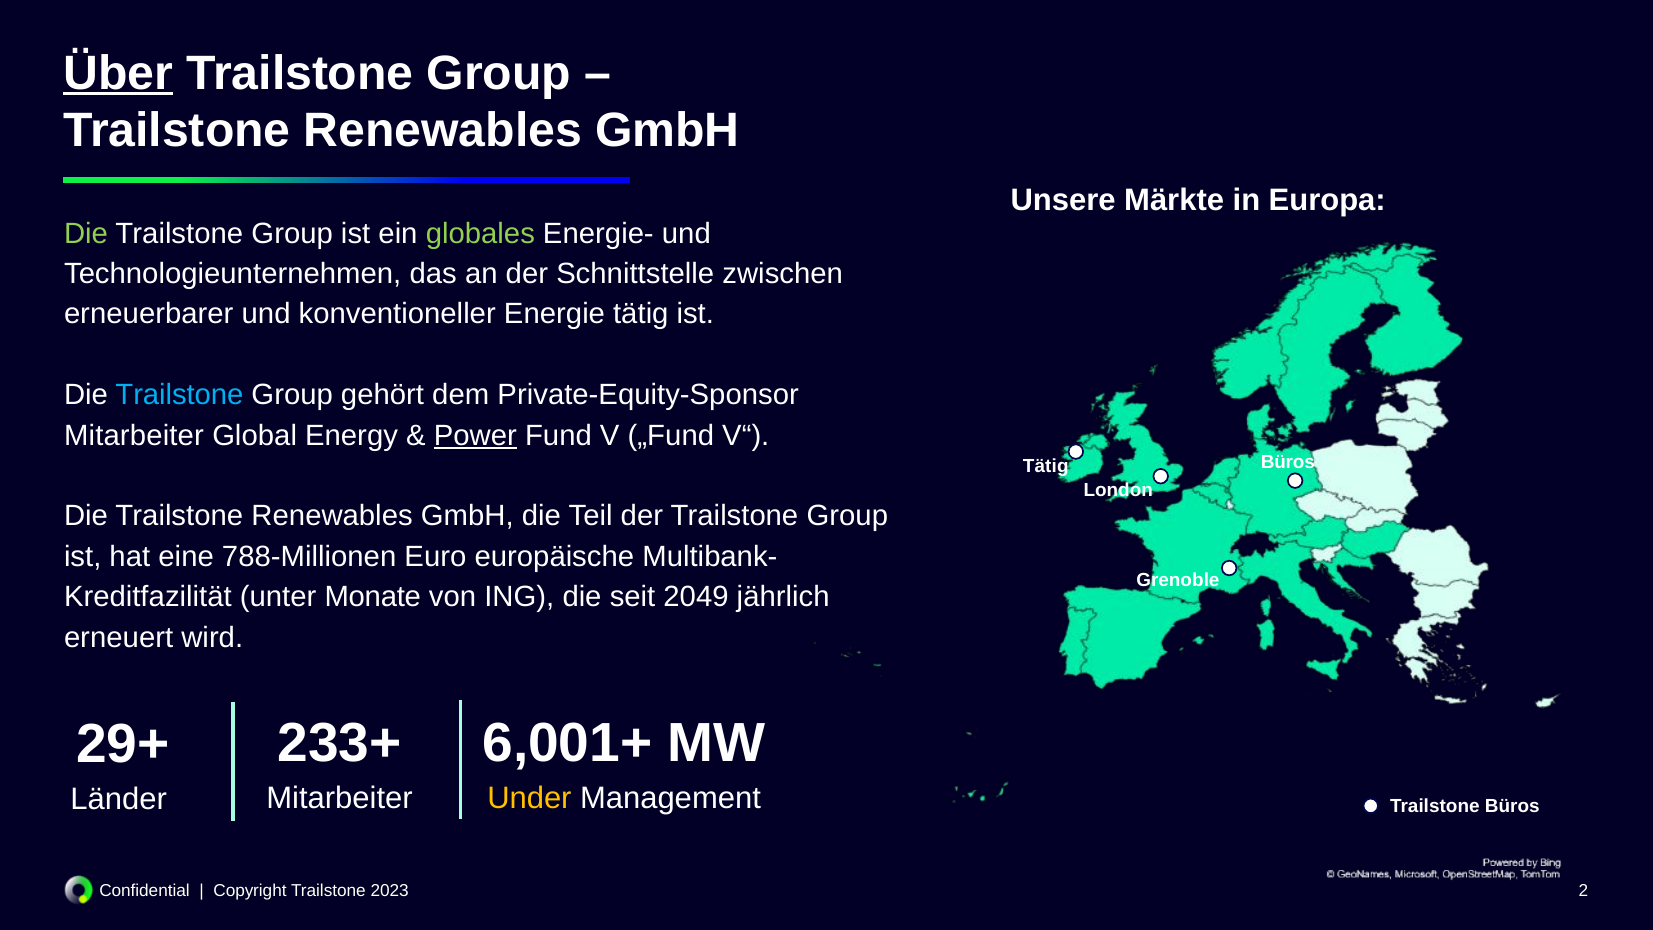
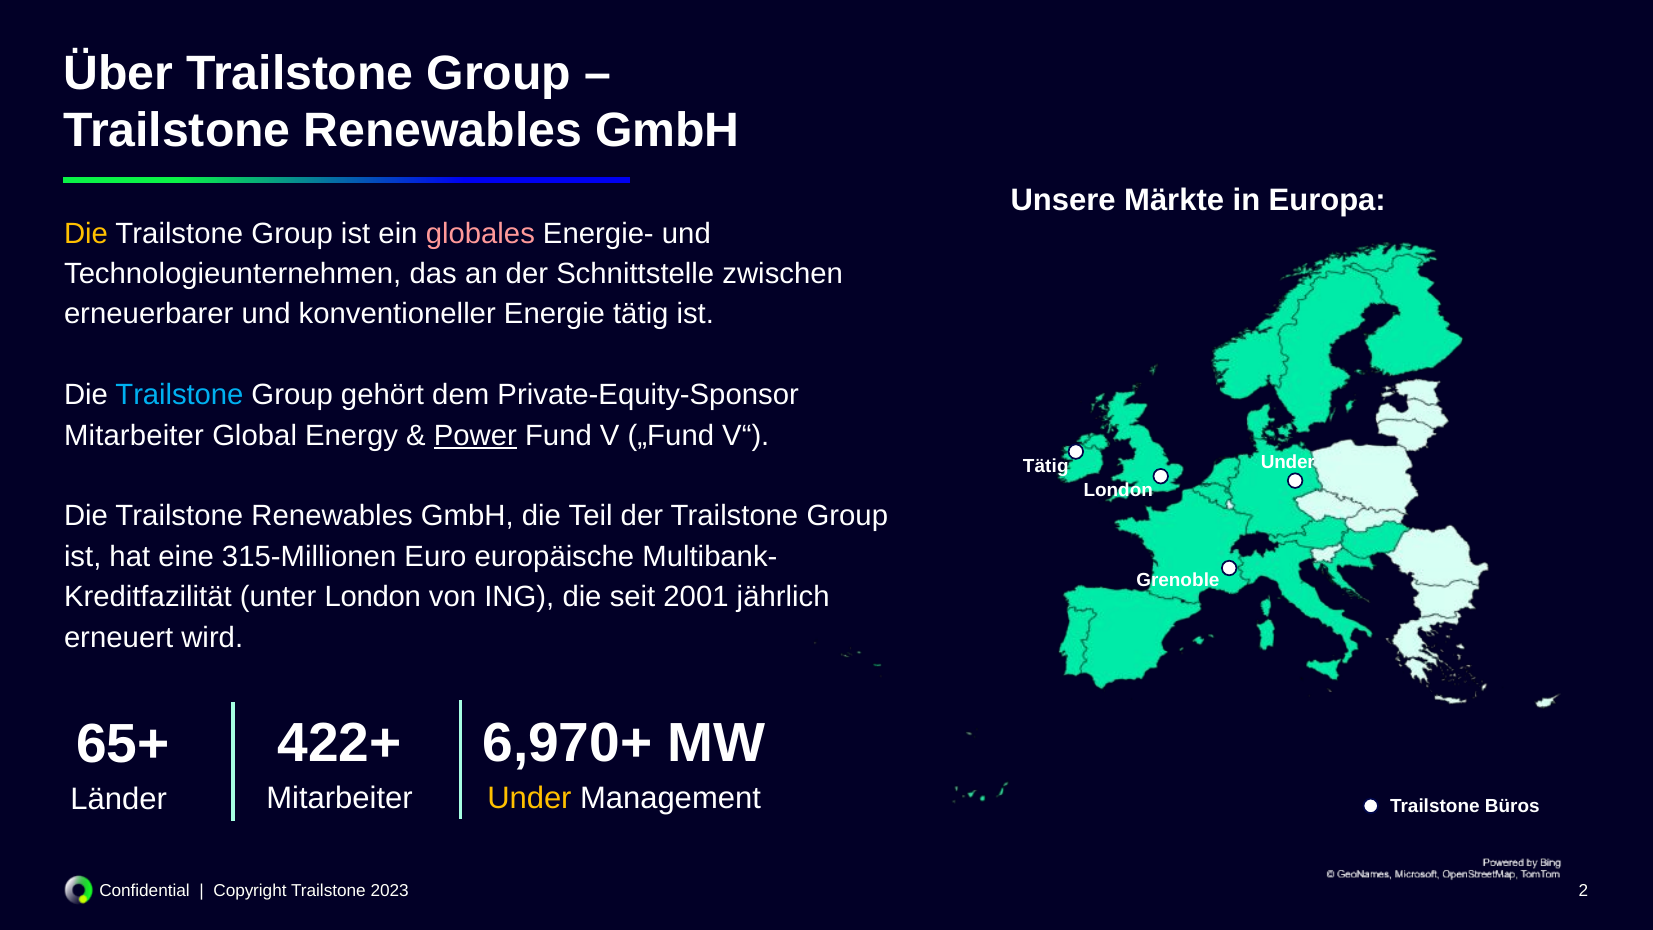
Über underline: present -> none (118, 73)
Die colour: light green -> yellow (86, 234)
globales colour: light green -> pink (480, 234)
Büros: Büros -> Under (1288, 463)
788-Millionen: 788-Millionen -> 315-Millionen (309, 557)
unter Monate: Monate -> London (373, 597)
2049: 2049 -> 2001 (696, 597)
233+: 233+ -> 422+ (340, 743)
6,001+: 6,001+ -> 6,970+ (567, 743)
29+: 29+ -> 65+ (123, 744)
